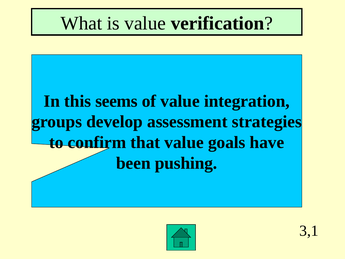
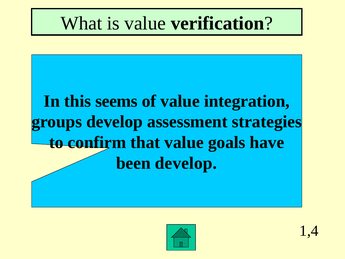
been pushing: pushing -> develop (186, 163)
3,1: 3,1 -> 1,4 (309, 231)
